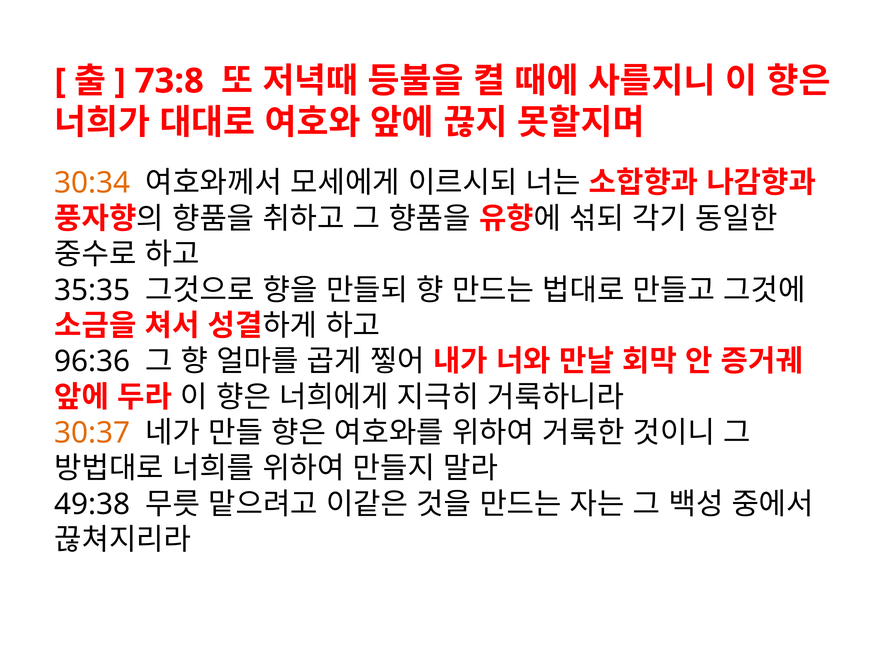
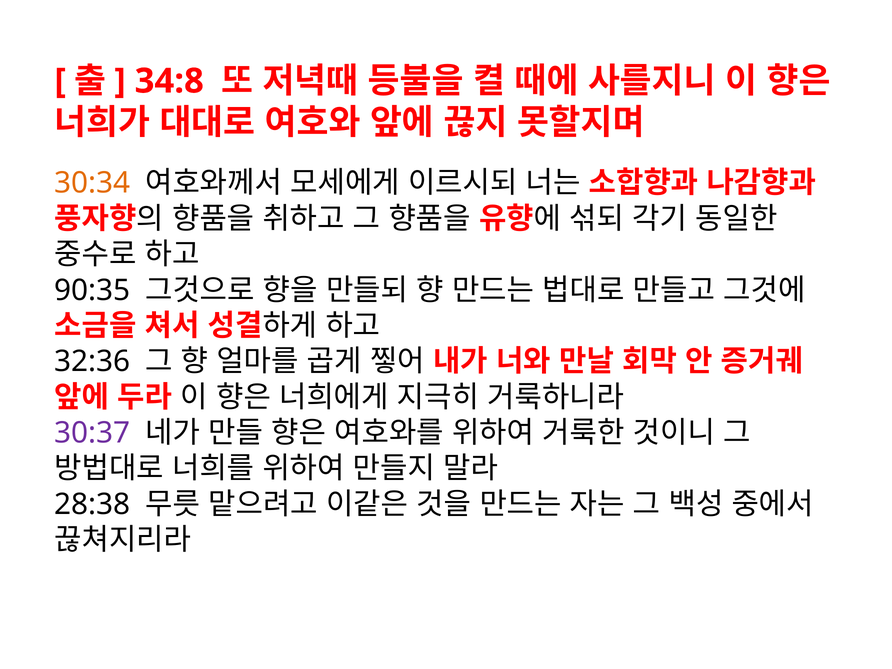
73:8: 73:8 -> 34:8 (169, 81)
35:35: 35:35 -> 90:35 (92, 290)
96:36: 96:36 -> 32:36 (92, 362)
30:37 colour: orange -> purple (92, 433)
49:38: 49:38 -> 28:38 (92, 504)
